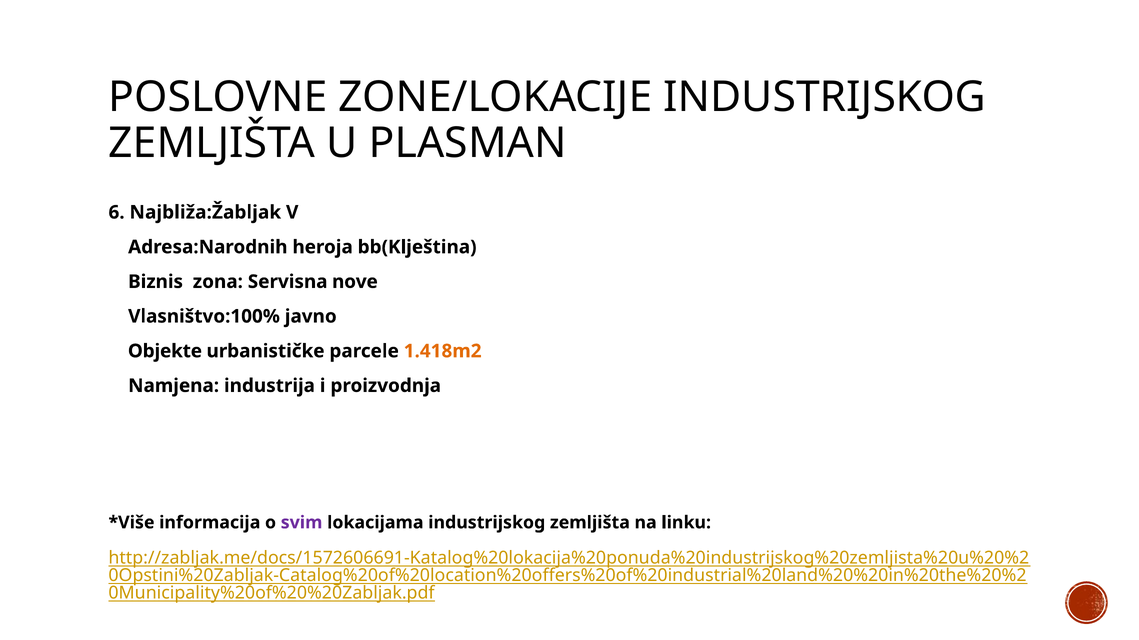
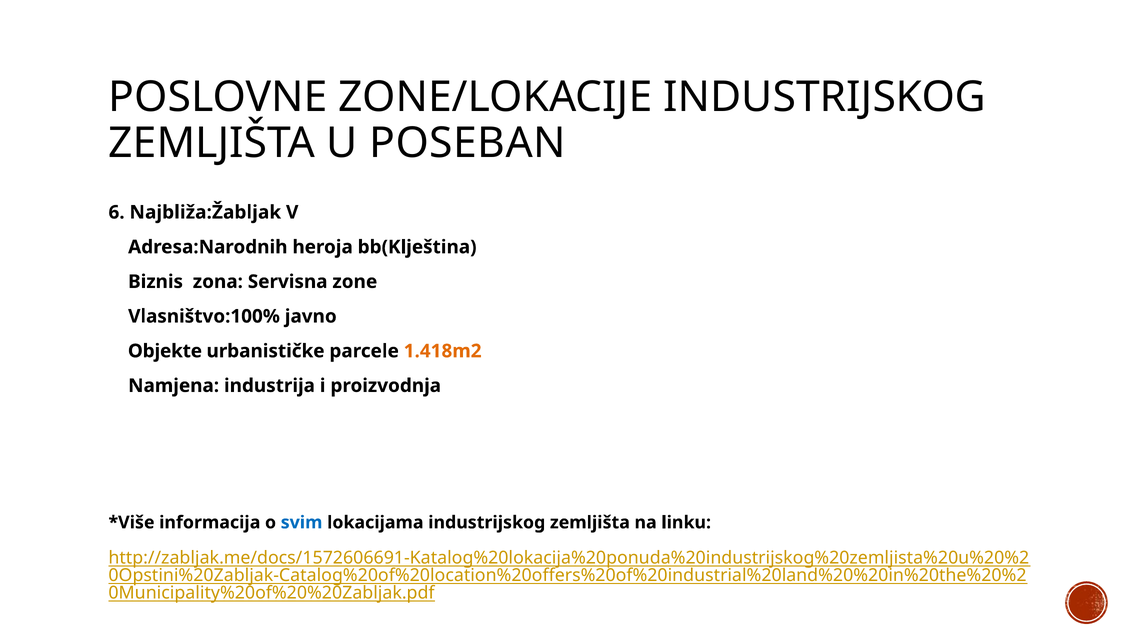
PLASMAN: PLASMAN -> POSEBAN (468, 143)
nove: nove -> zone (355, 282)
svim colour: purple -> blue (302, 523)
